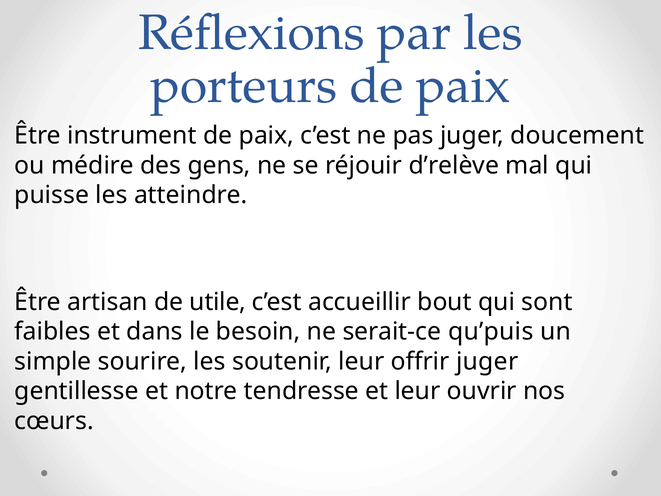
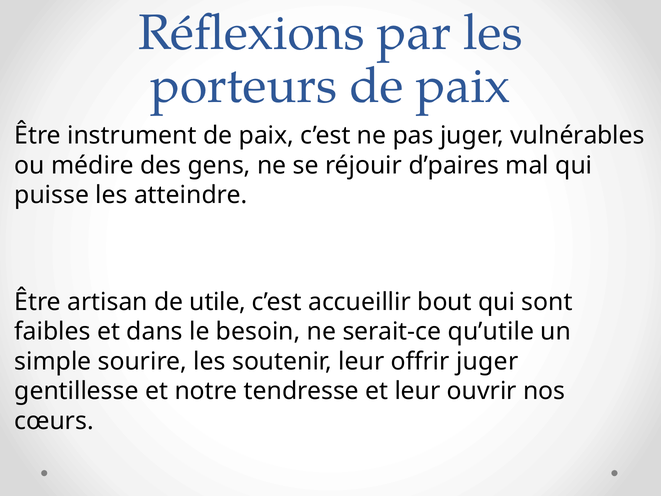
doucement: doucement -> vulnérables (577, 136)
d’relève: d’relève -> d’paires (454, 165)
qu’puis: qu’puis -> qu’utile (491, 331)
